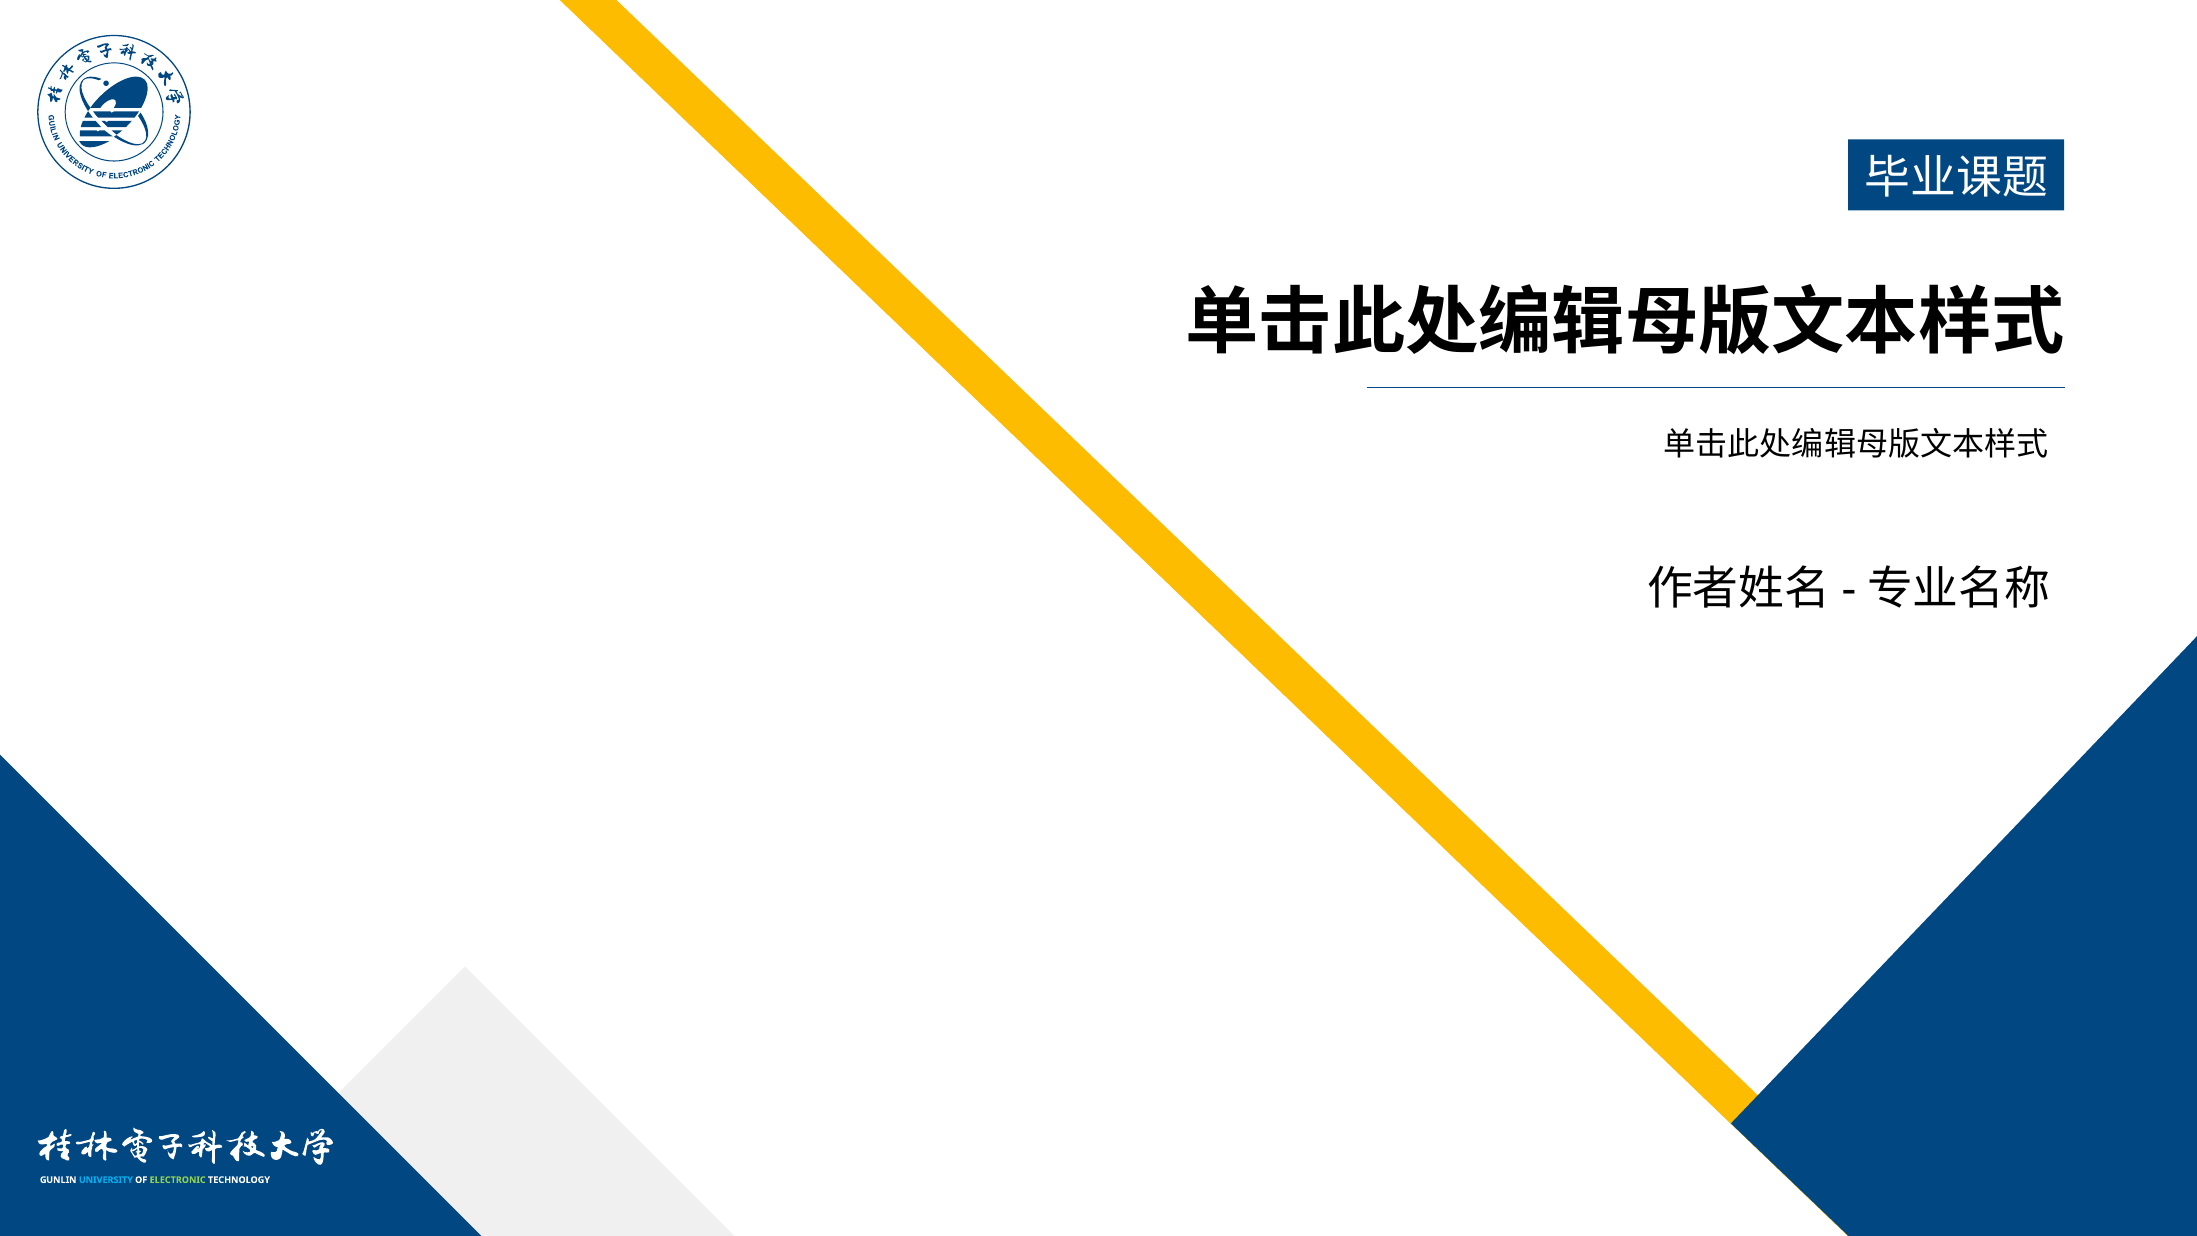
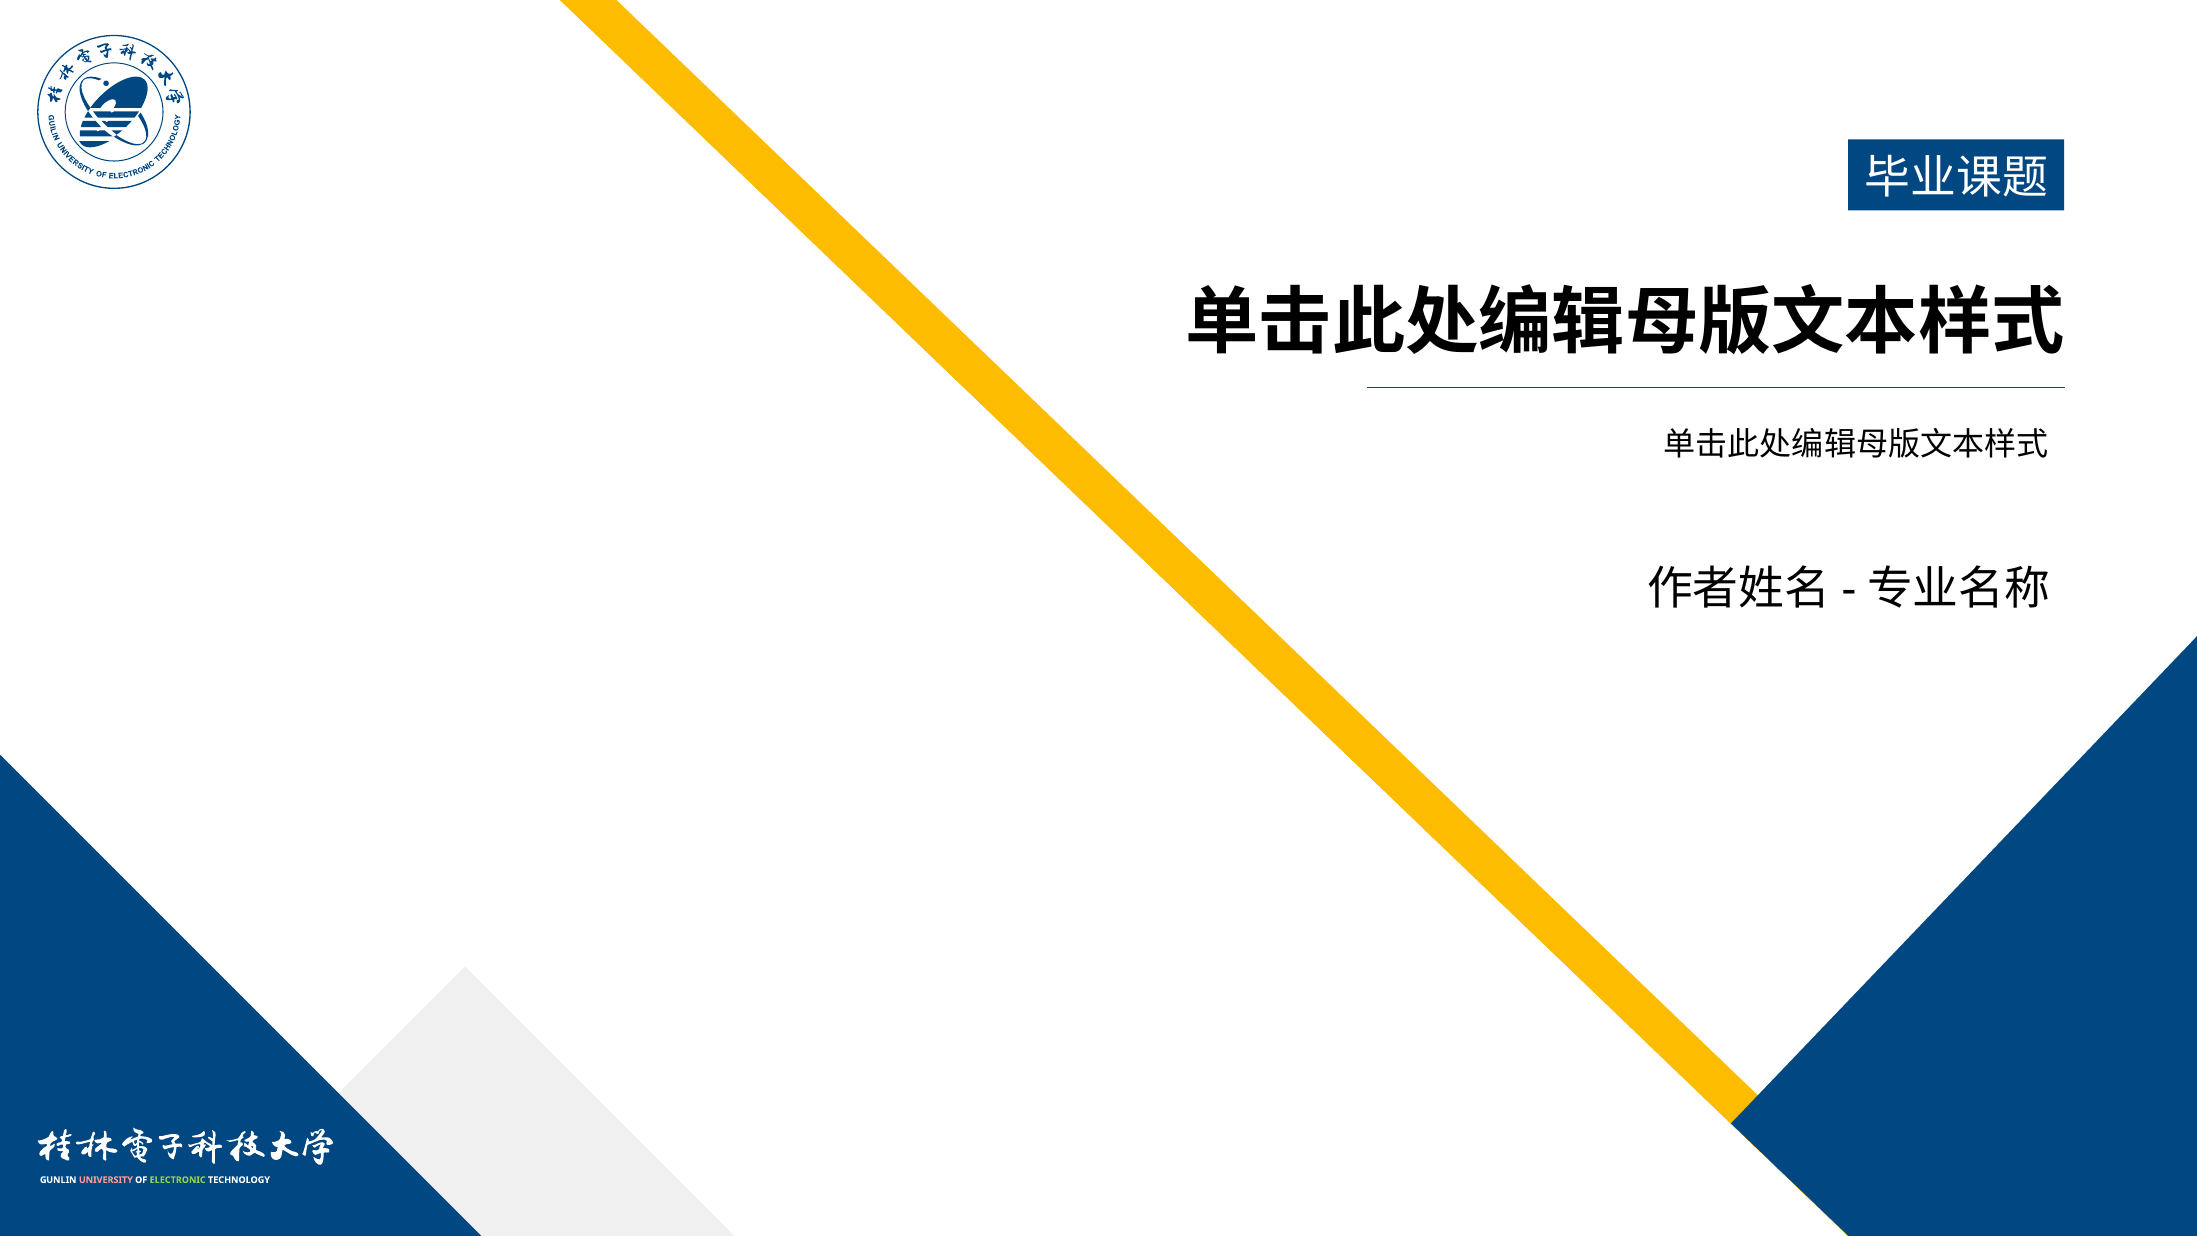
UNIVERSITY colour: light blue -> pink (106, 1180)
